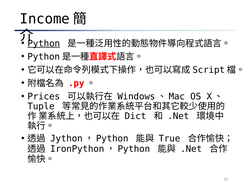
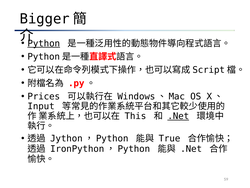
Income: Income -> Bigger (45, 19)
Tuple: Tuple -> Input (41, 106)
Dict: Dict -> This (135, 116)
.Net underline: none -> present (178, 116)
